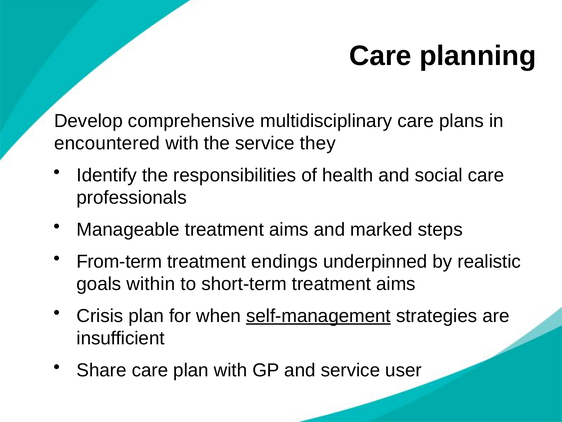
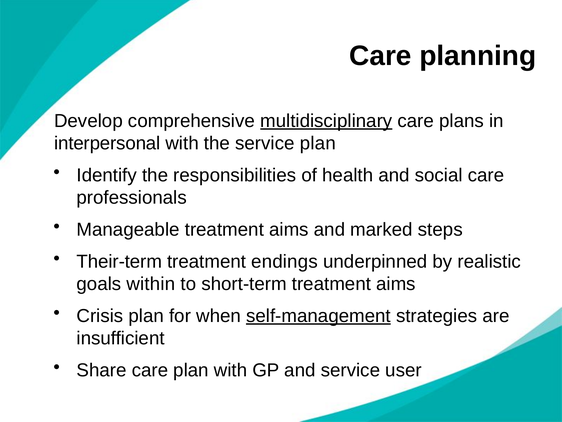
multidisciplinary underline: none -> present (326, 121)
encountered: encountered -> interpersonal (107, 143)
service they: they -> plan (318, 143)
From-term: From-term -> Their-term (119, 261)
